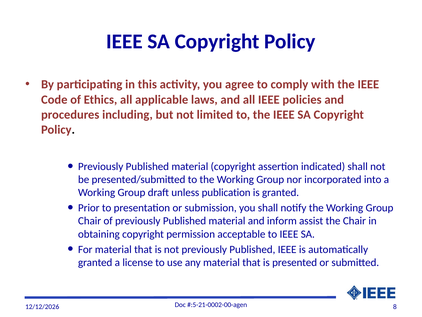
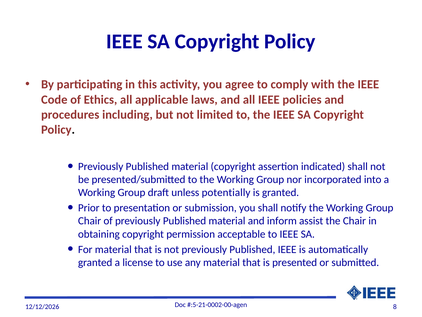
publication: publication -> potentially (226, 192)
